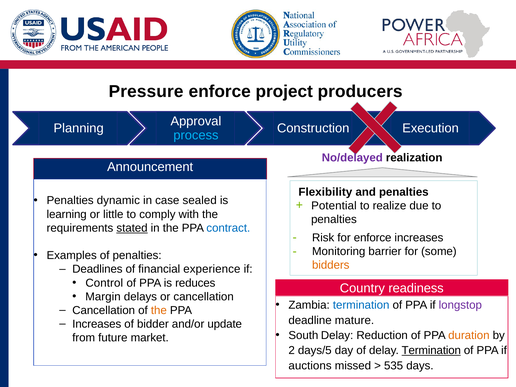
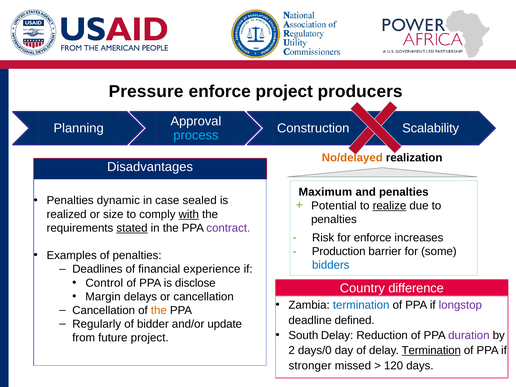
Execution: Execution -> Scalability (431, 128)
No/delayed colour: purple -> orange (352, 158)
Announcement: Announcement -> Disadvantages (150, 167)
Flexibility: Flexibility -> Maximum (325, 192)
realize underline: none -> present (389, 206)
learning: learning -> realized (67, 214)
little: little -> size (113, 214)
with underline: none -> present (189, 214)
contract colour: blue -> purple (228, 228)
Monitoring: Monitoring -> Production (339, 251)
bidders colour: orange -> blue (331, 265)
reduces: reduces -> disclose (195, 283)
readiness: readiness -> difference (416, 288)
mature: mature -> defined (355, 320)
Increases: Increases -> Regularly (97, 324)
duration colour: orange -> purple (469, 335)
future market: market -> project (150, 338)
days/5: days/5 -> days/0 (315, 351)
auctions: auctions -> stronger (310, 366)
535: 535 -> 120 (394, 366)
